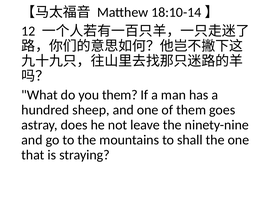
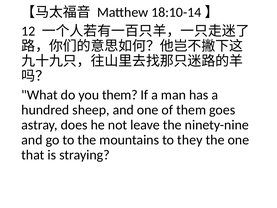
shall: shall -> they (190, 140)
